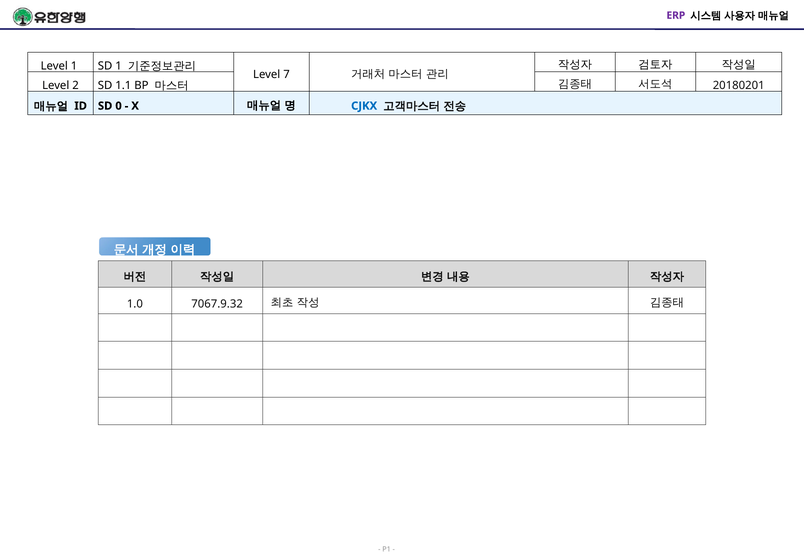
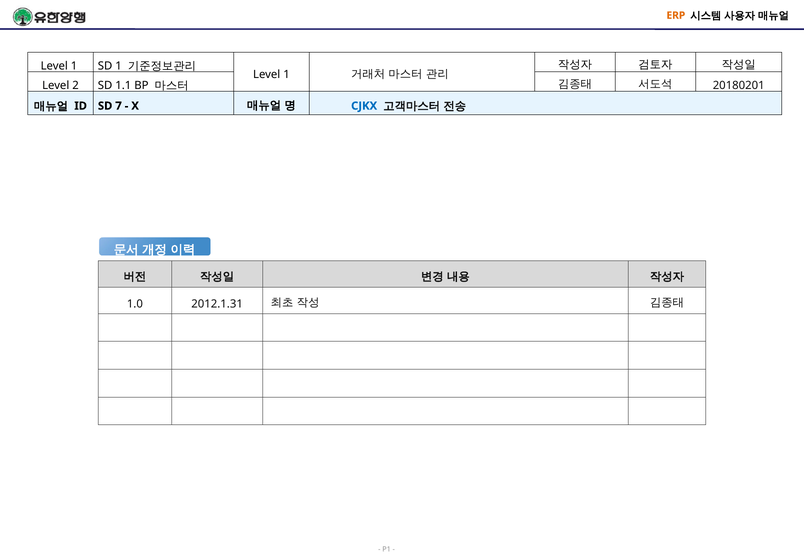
ERP colour: purple -> orange (676, 15)
7: 7 -> 1 (286, 75)
0: 0 -> 7 (119, 106)
7067.9.32: 7067.9.32 -> 2012.1.31 (217, 304)
